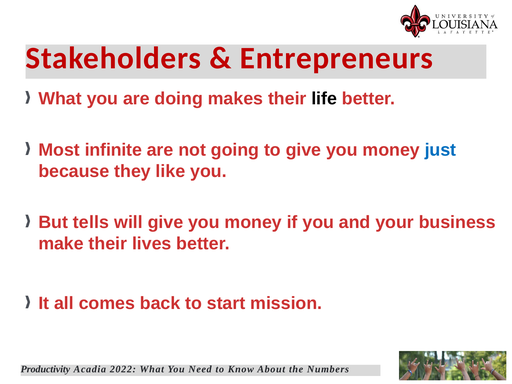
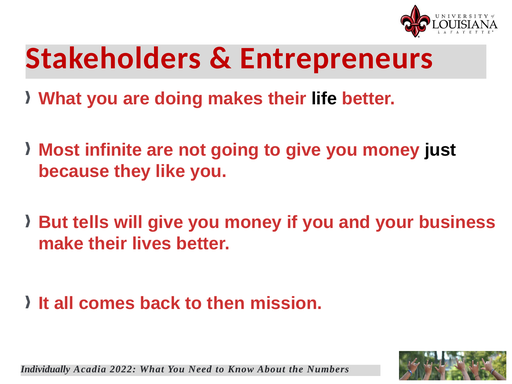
just colour: blue -> black (440, 150)
start: start -> then (226, 303)
Productivity: Productivity -> Individually (45, 369)
